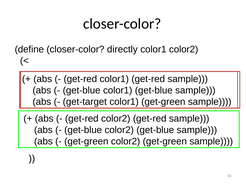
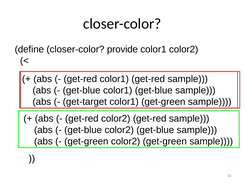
directly: directly -> provide (122, 50)
